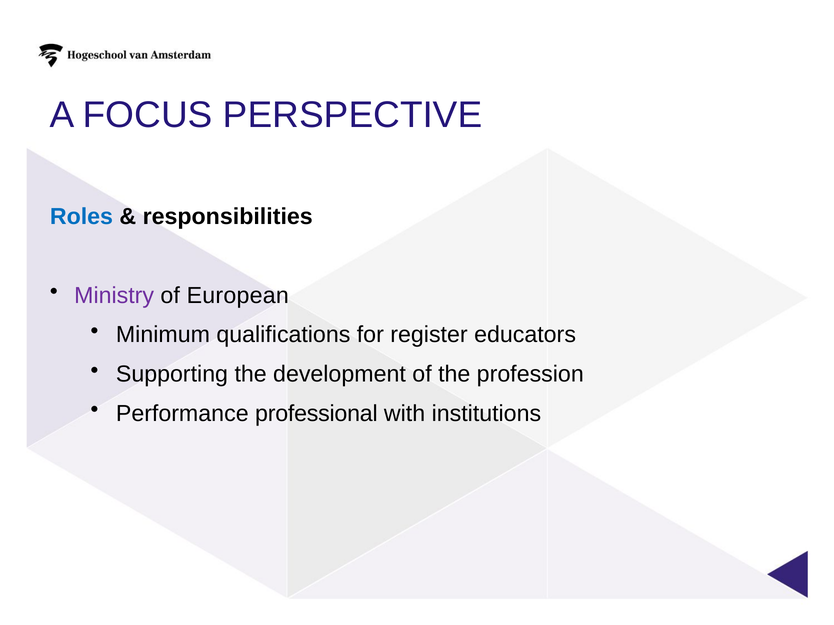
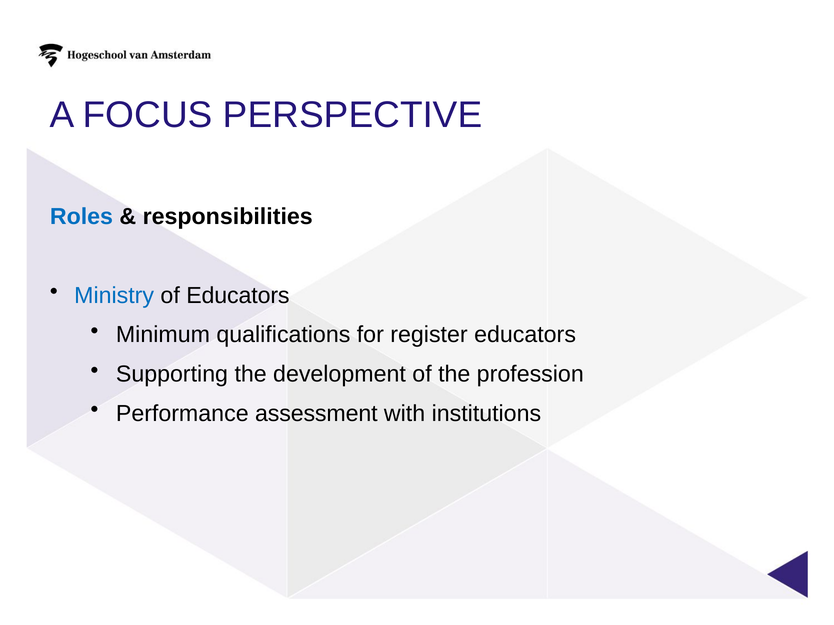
Ministry colour: purple -> blue (114, 296)
of European: European -> Educators (238, 296)
professional: professional -> assessment (316, 414)
